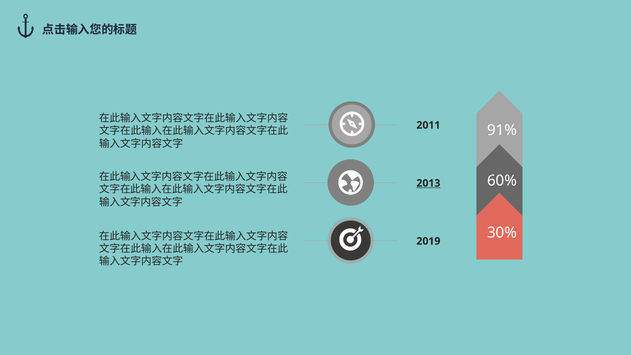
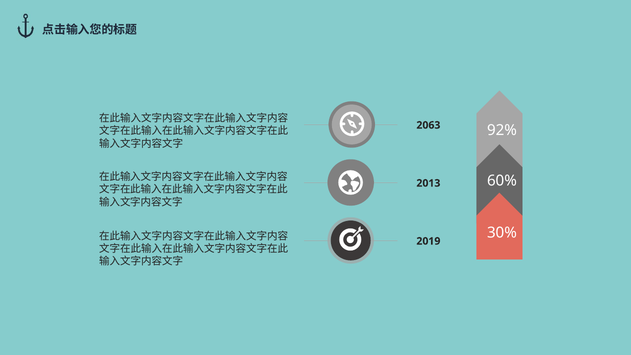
2011: 2011 -> 2063 (428, 125)
91%: 91% -> 92% (502, 130)
2013 underline: present -> none (428, 183)
